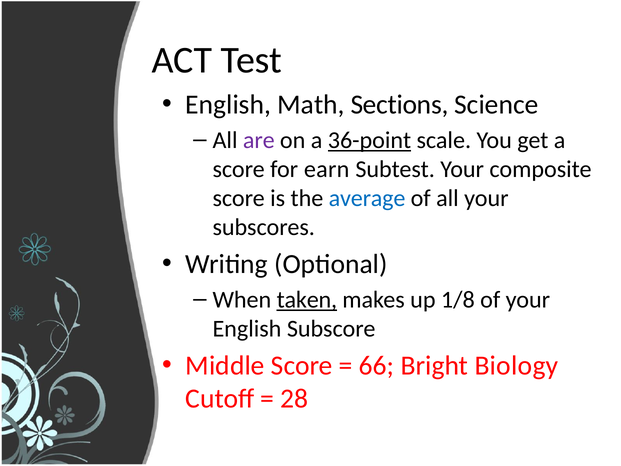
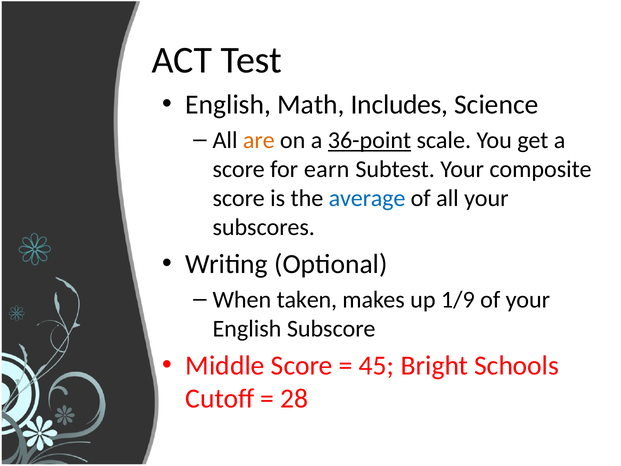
Sections: Sections -> Includes (400, 104)
are colour: purple -> orange (259, 140)
taken underline: present -> none (307, 300)
1/8: 1/8 -> 1/9 (458, 300)
66: 66 -> 45 (377, 365)
Biology: Biology -> Schools (517, 365)
